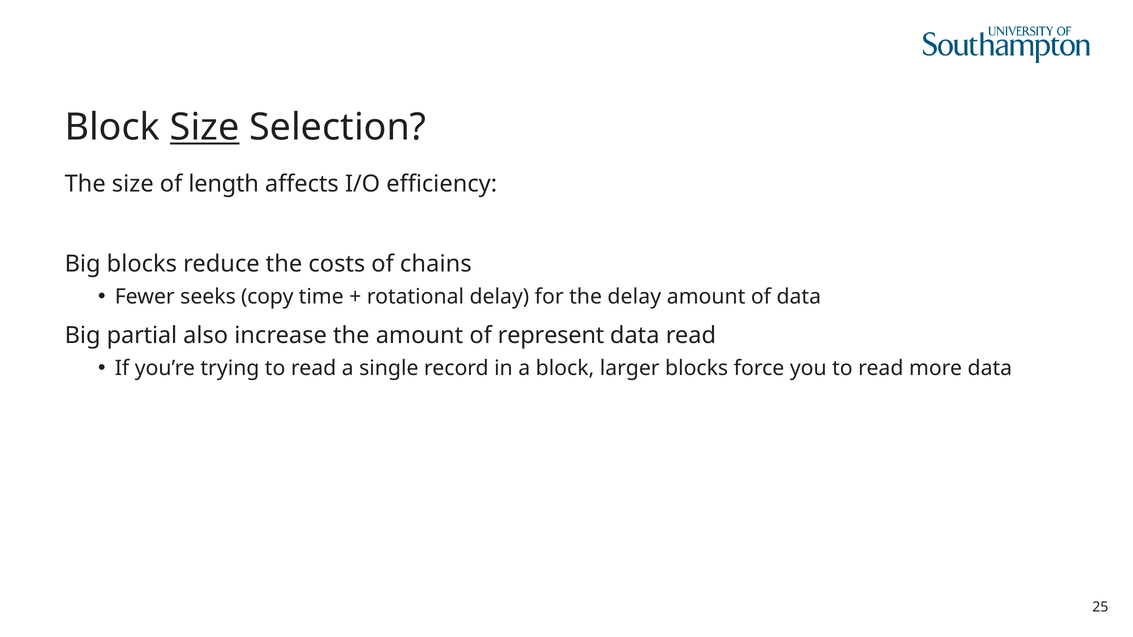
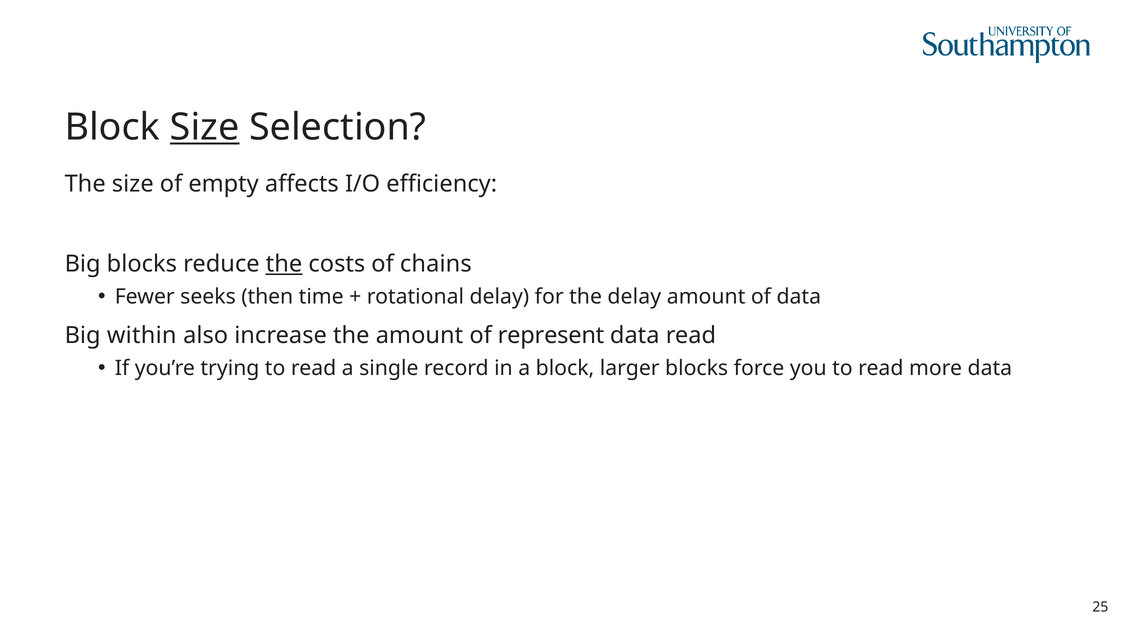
length: length -> empty (224, 184)
the underline: none -> present (284, 264)
copy: copy -> then (267, 297)
partial: partial -> within (142, 336)
